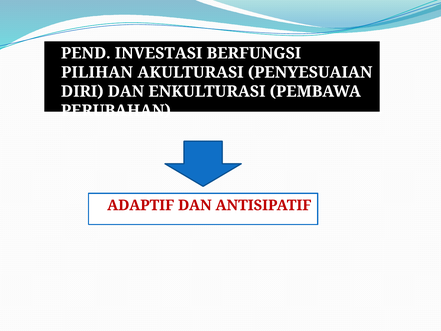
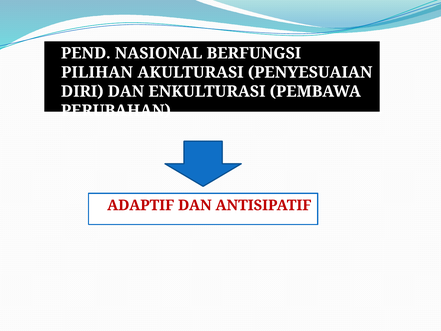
INVESTASI: INVESTASI -> NASIONAL (159, 53)
